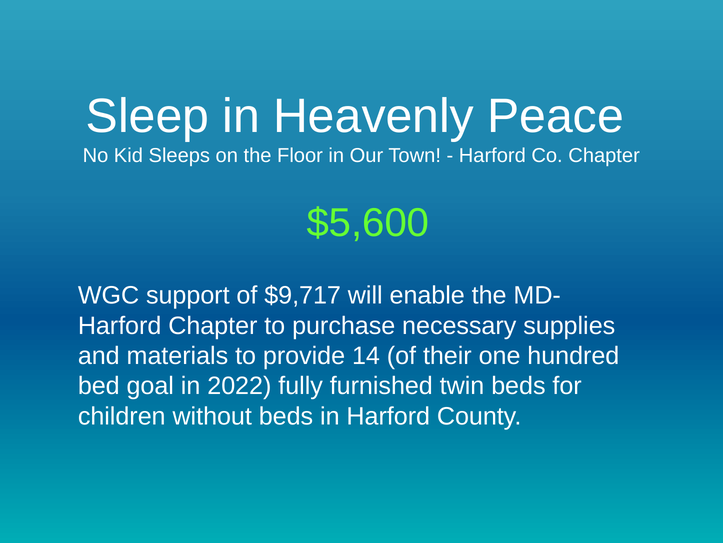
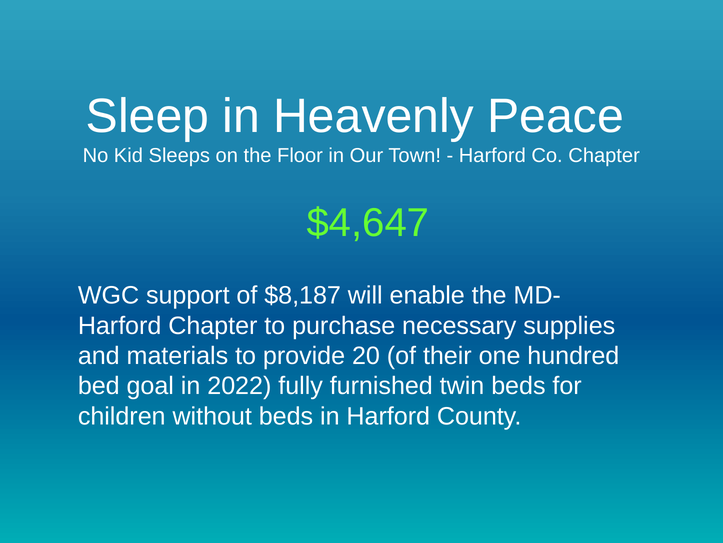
$5,600: $5,600 -> $4,647 (368, 222)
$9,717: $9,717 -> $8,187 (303, 295)
14: 14 -> 20 (366, 355)
